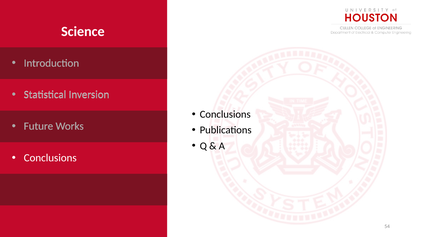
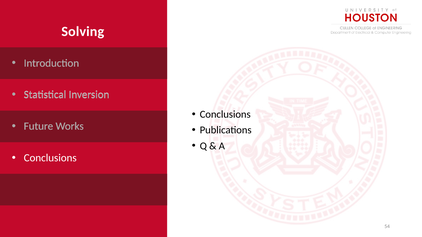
Science: Science -> Solving (83, 32)
